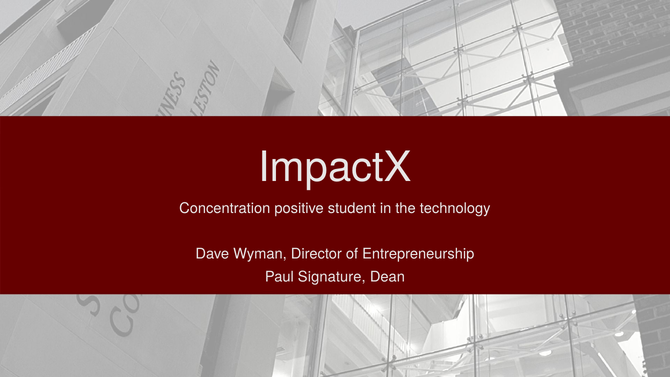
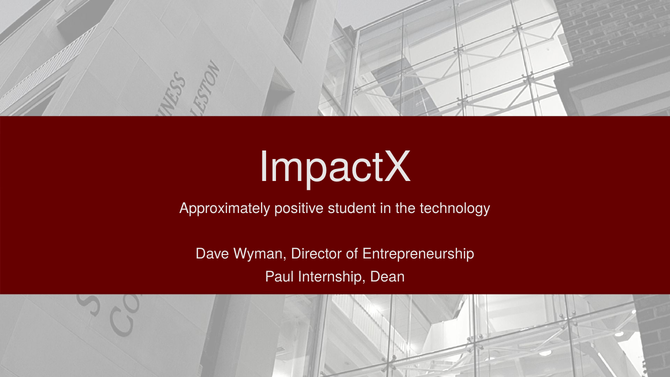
Concentration: Concentration -> Approximately (225, 208)
Signature: Signature -> Internship (332, 277)
